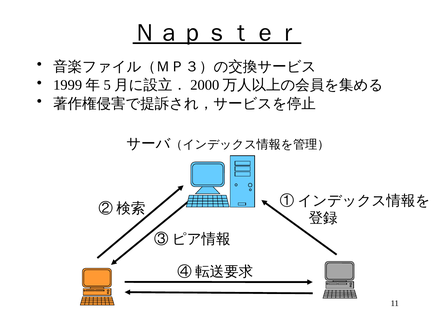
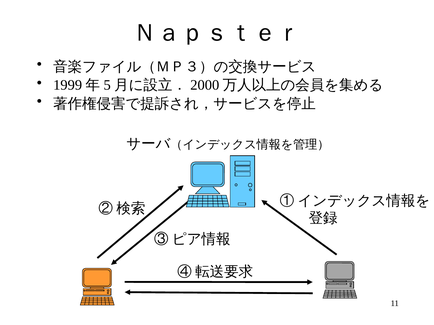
Ｎａｐｓｔｅｒ underline: present -> none (217, 33)
